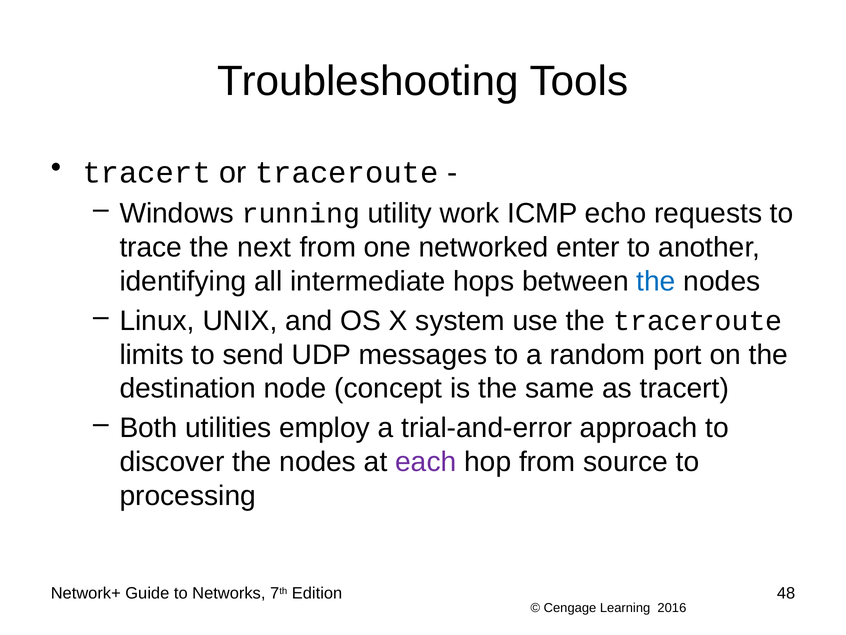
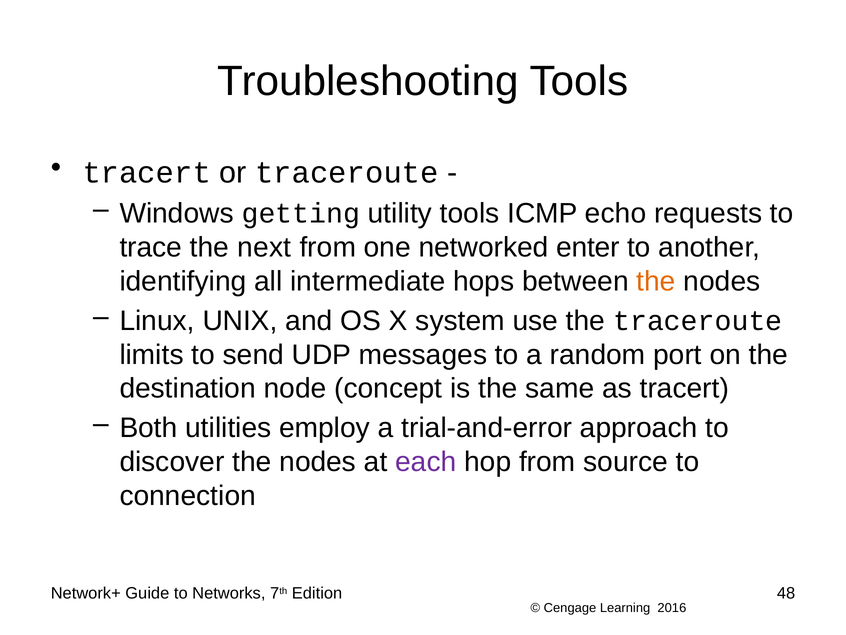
running: running -> getting (301, 213)
utility work: work -> tools (470, 213)
the colour: blue -> orange (656, 281)
processing: processing -> connection (188, 495)
